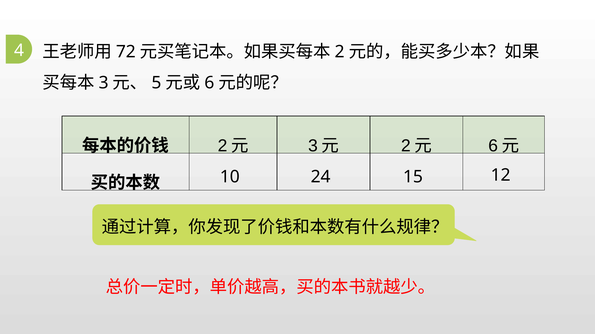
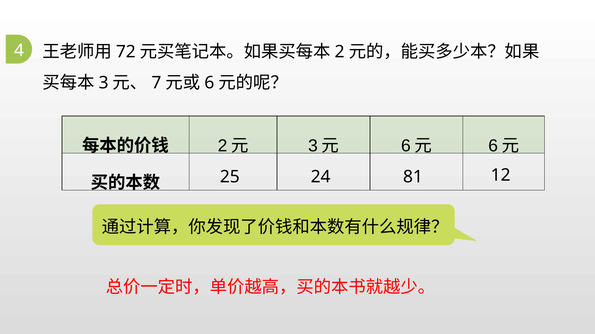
5: 5 -> 7 (156, 83)
2: 2 -> 6 (406, 146)
10: 10 -> 25 (230, 177)
15: 15 -> 81 (413, 177)
